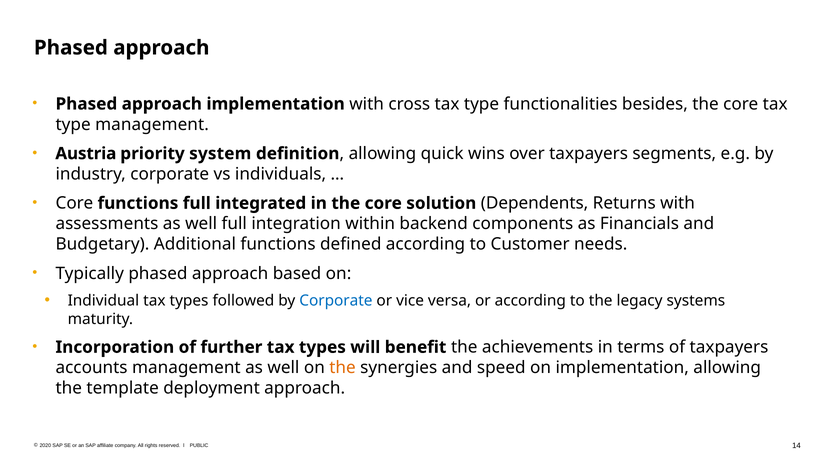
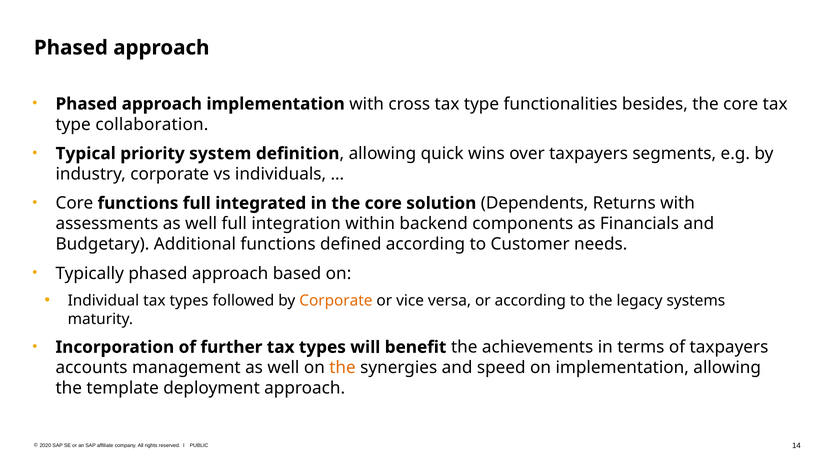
type management: management -> collaboration (152, 125)
Austria: Austria -> Typical (86, 154)
Corporate colour: blue -> orange (336, 301)
